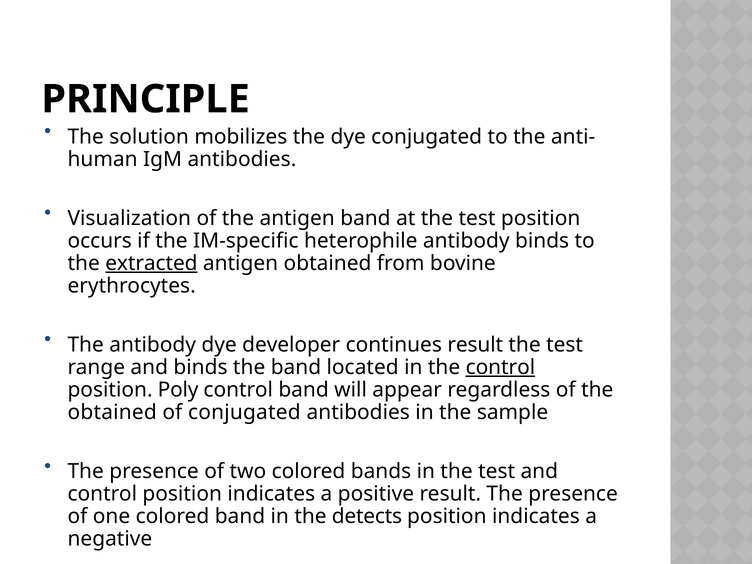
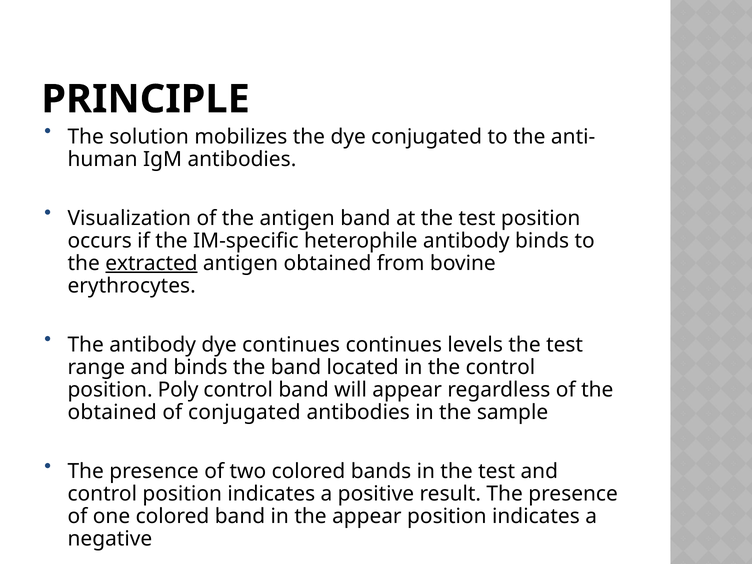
dye developer: developer -> continues (291, 345)
continues result: result -> levels (475, 345)
control underline: present -> none (500, 367)
the detects: detects -> appear (367, 516)
